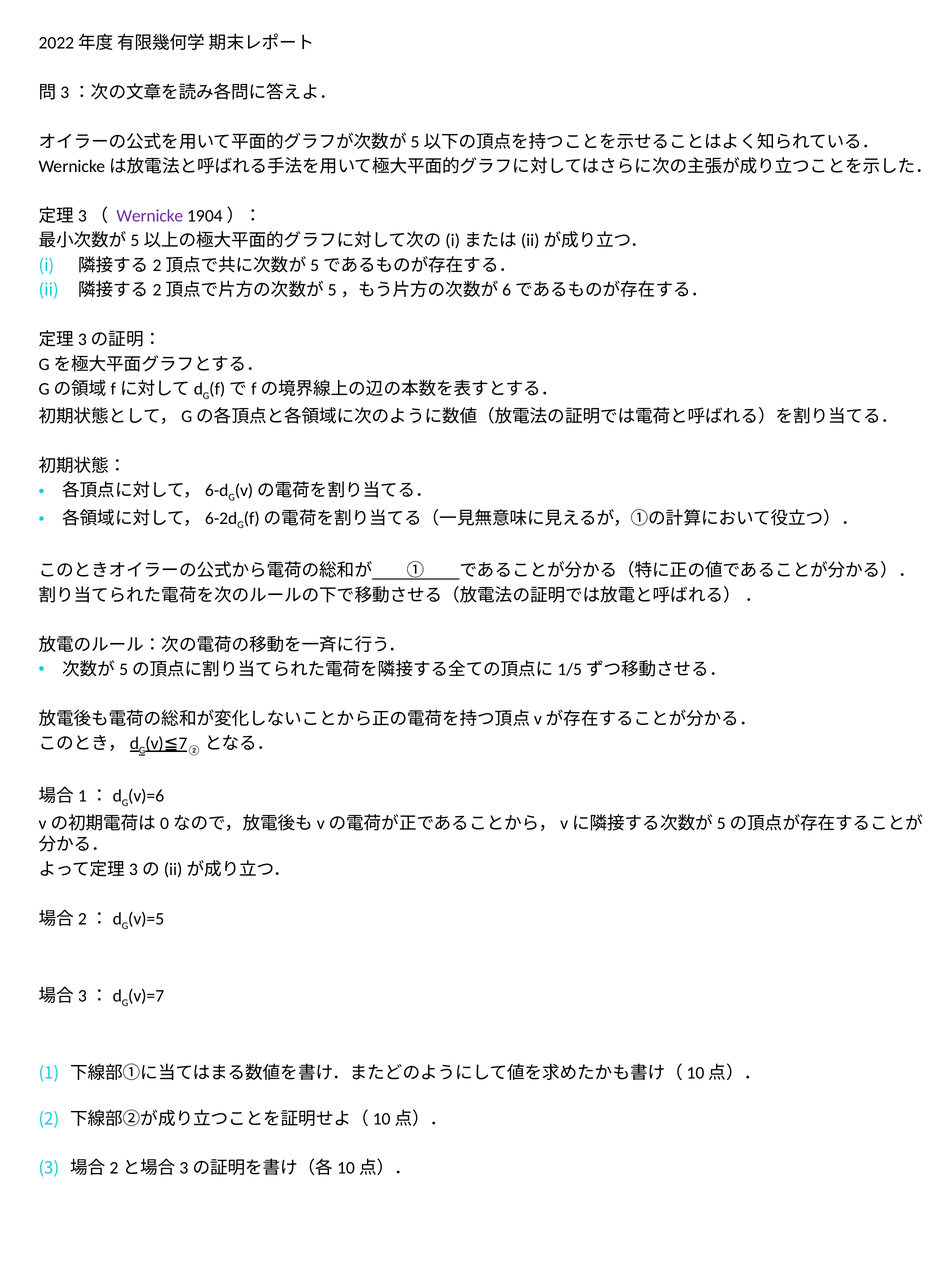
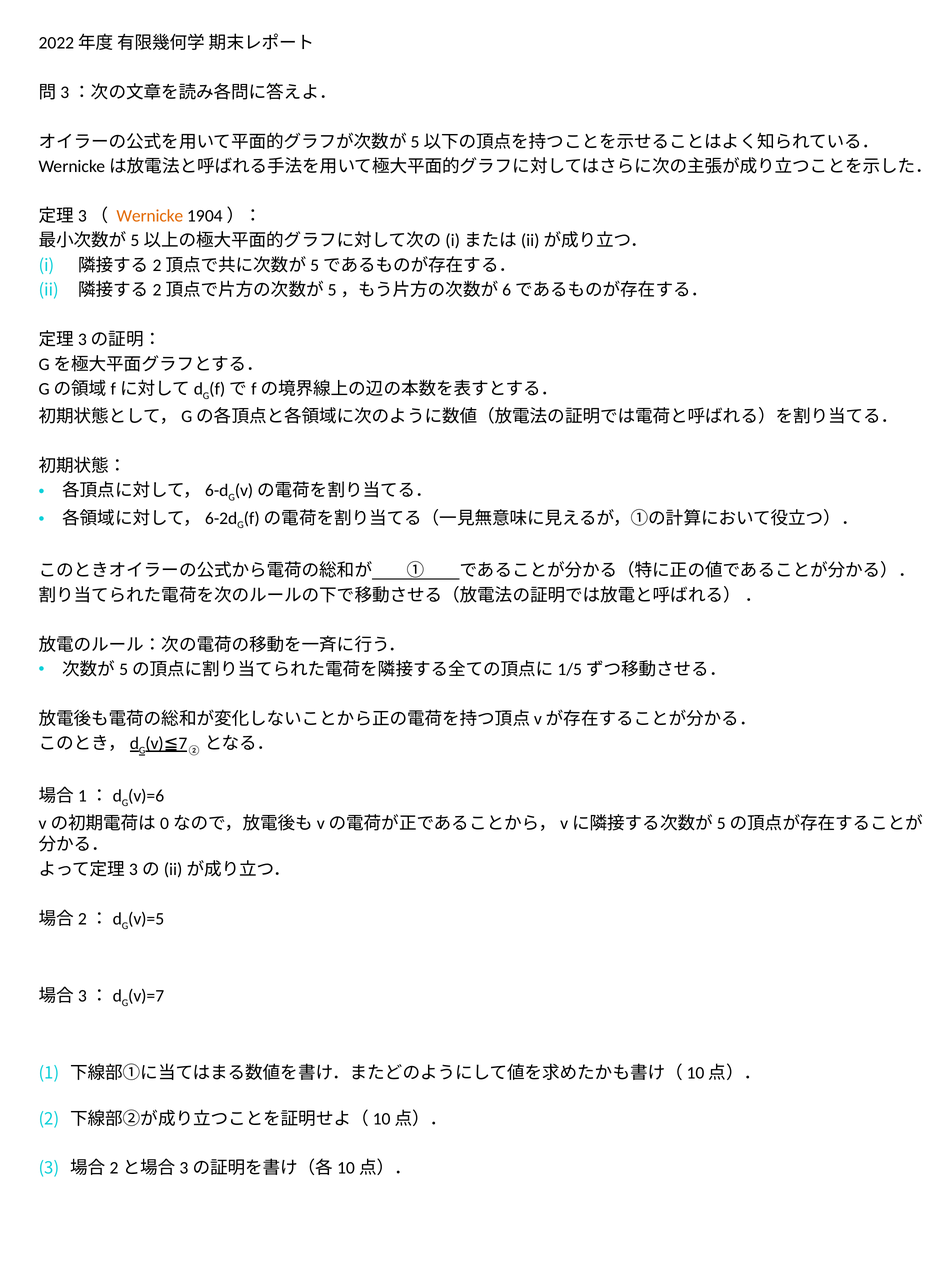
Wernicke colour: purple -> orange (150, 216)
